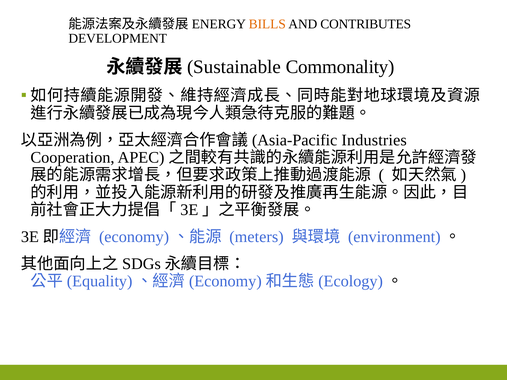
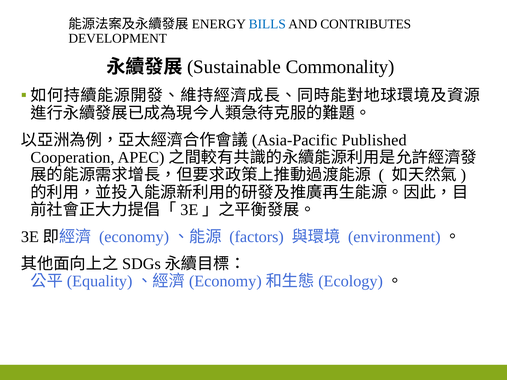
BILLS colour: orange -> blue (267, 24)
Industries: Industries -> Published (374, 140)
meters: meters -> factors (257, 237)
